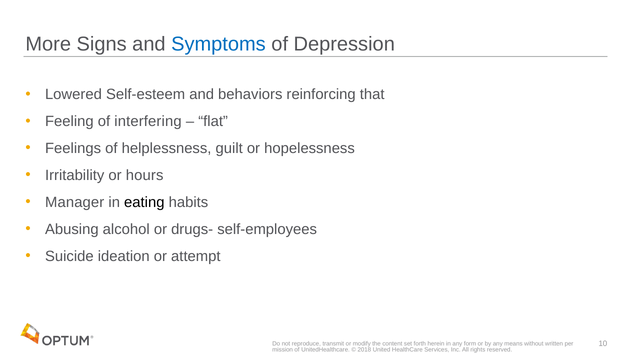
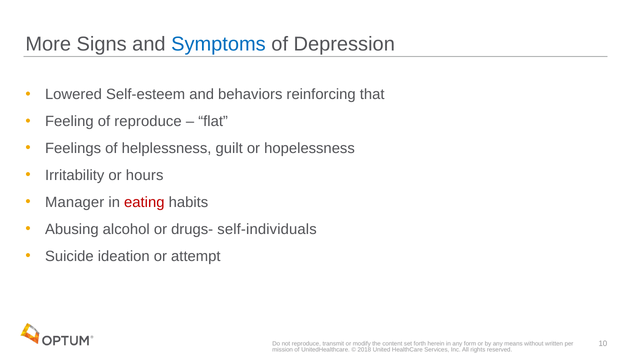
of interfering: interfering -> reproduce (148, 121)
eating colour: black -> red (144, 202)
self-employees: self-employees -> self-individuals (267, 229)
